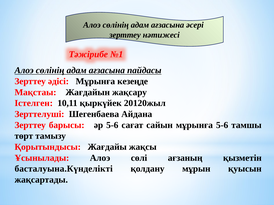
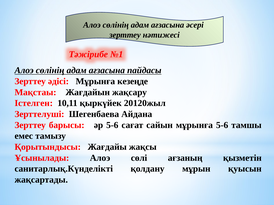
төрт: төрт -> емес (24, 136)
басталуына.Күнделікті: басталуына.Күнделікті -> санитарлық.Күнделікті (64, 169)
